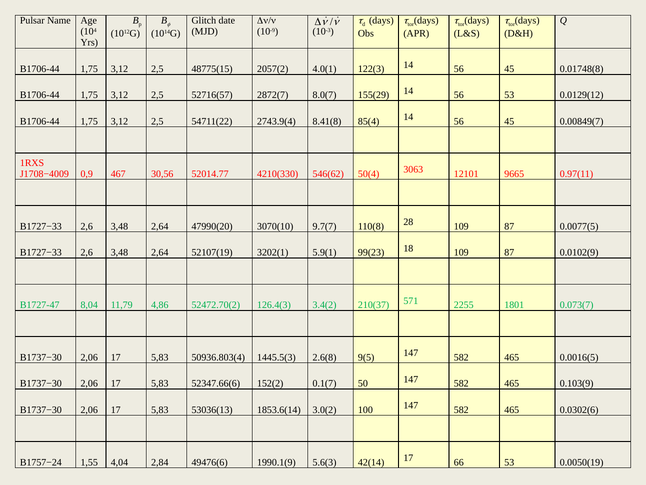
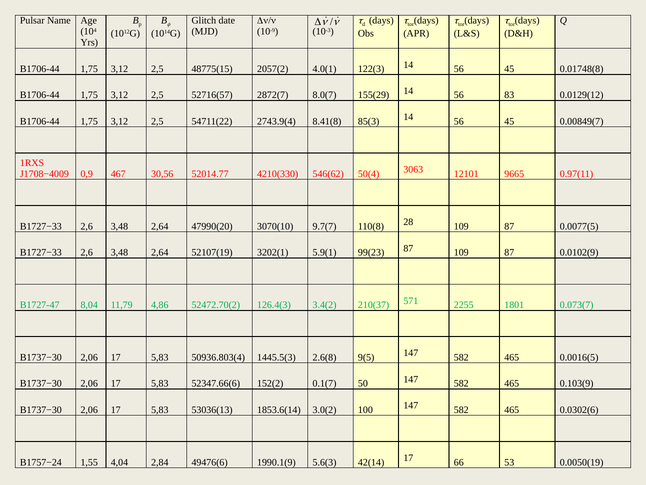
56 53: 53 -> 83 (509, 95)
85(4: 85(4 -> 85(3 (369, 121)
99(23 18: 18 -> 87 (408, 248)
